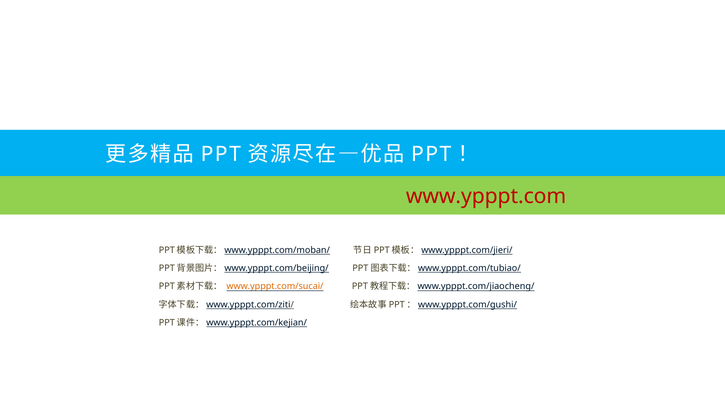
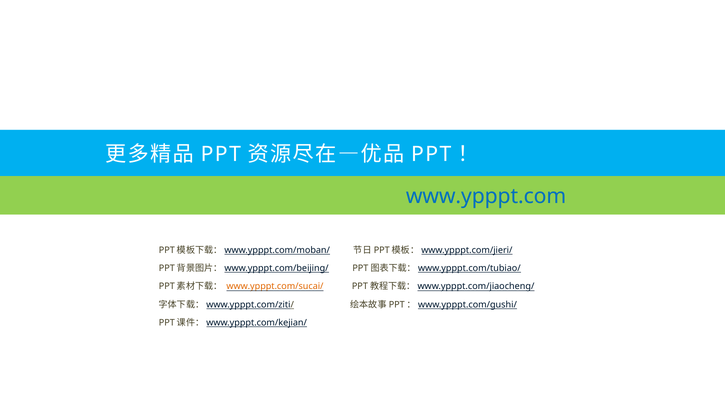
www.ypppt.com colour: red -> blue (486, 196)
